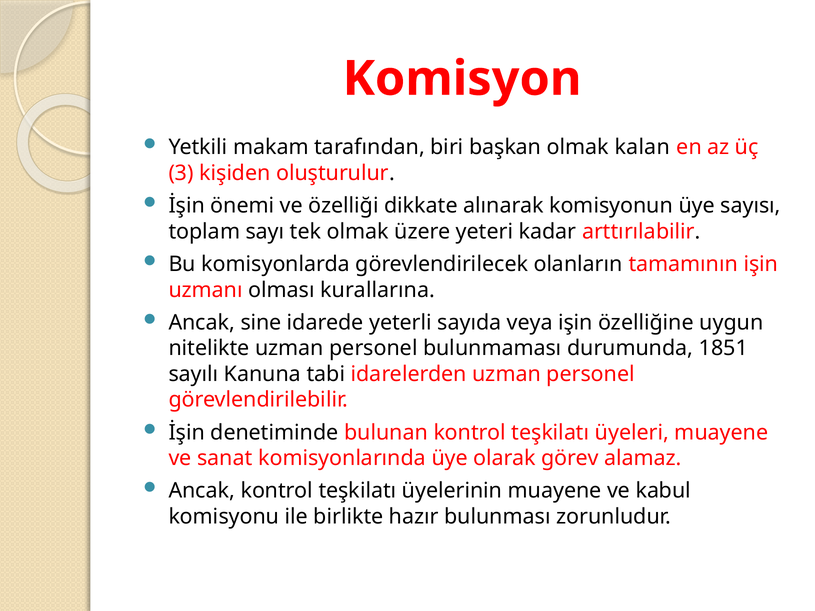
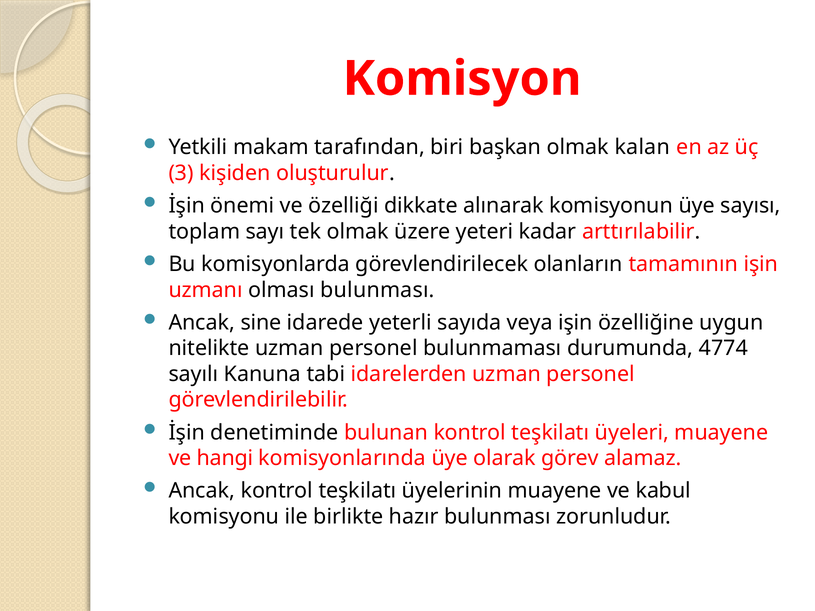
olması kurallarına: kurallarına -> bulunması (378, 290)
1851: 1851 -> 4774 (723, 348)
sanat: sanat -> hangi (225, 458)
